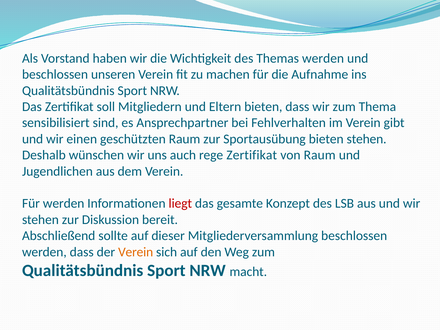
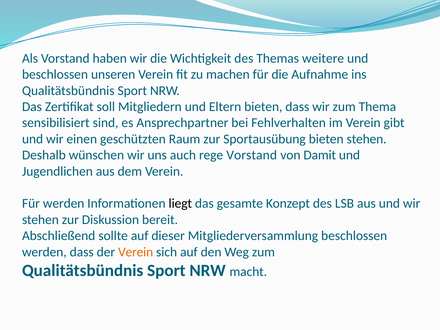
Themas werden: werden -> weitere (323, 58)
rege Zertifikat: Zertifikat -> Vorstand (252, 155)
von Raum: Raum -> Damit (320, 155)
liegt colour: red -> black (180, 204)
